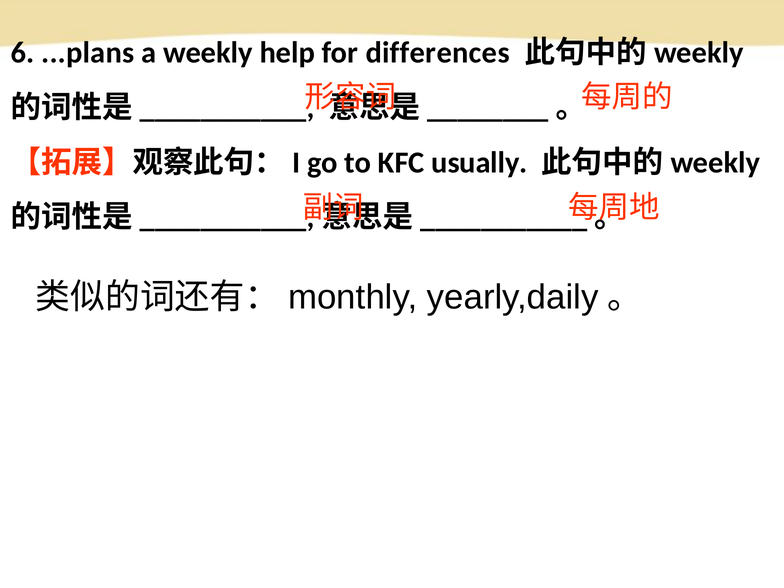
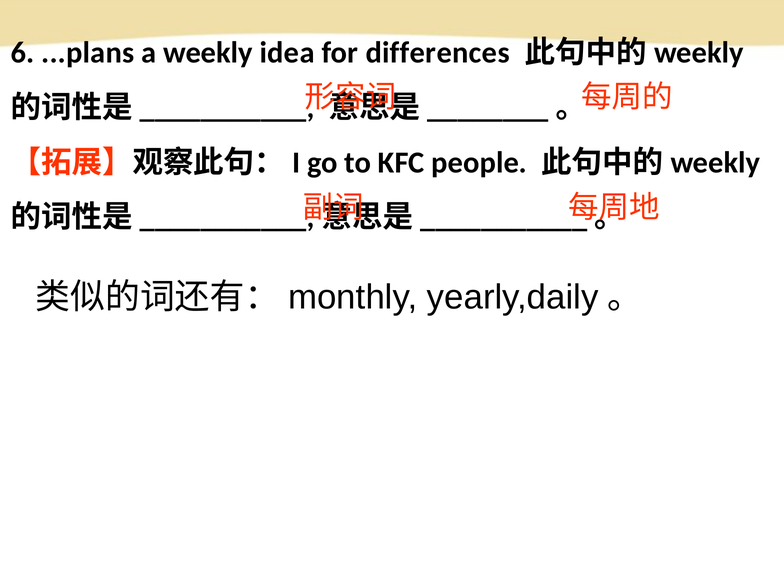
help: help -> idea (287, 53)
usually: usually -> people (479, 162)
